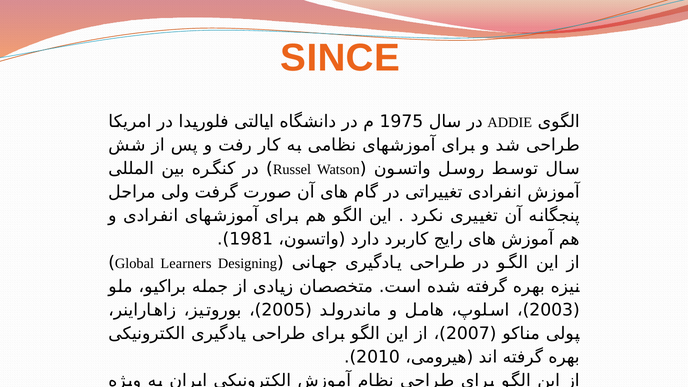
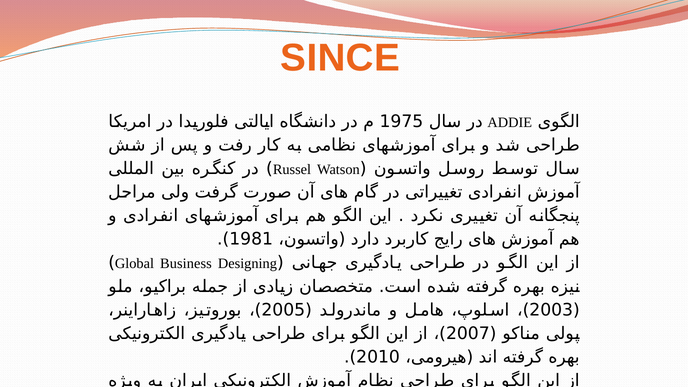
Learners: Learners -> Business (186, 264)
